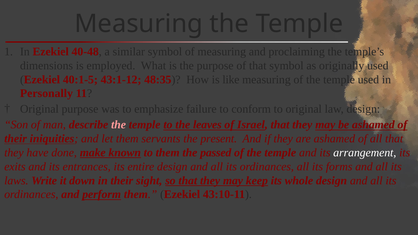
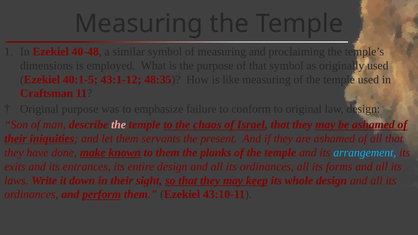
Personally: Personally -> Craftsman (47, 93)
leaves: leaves -> chaos (207, 125)
passed: passed -> planks (216, 153)
arrangement colour: white -> light blue (365, 153)
